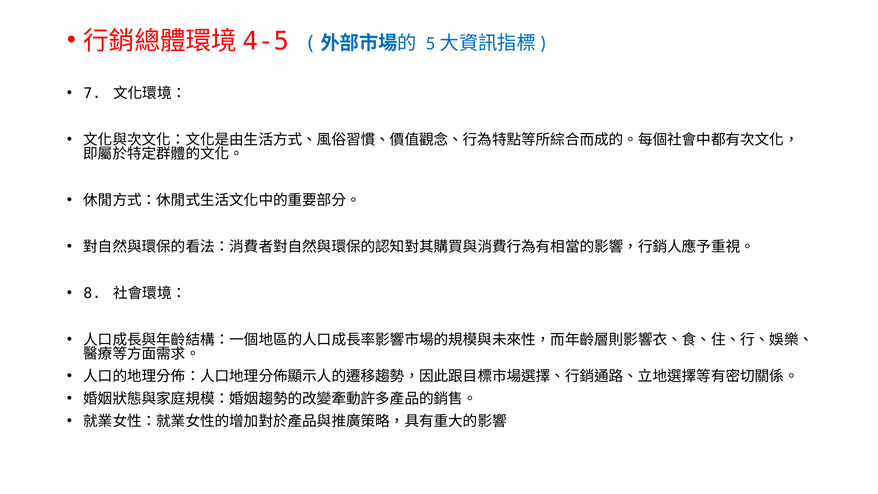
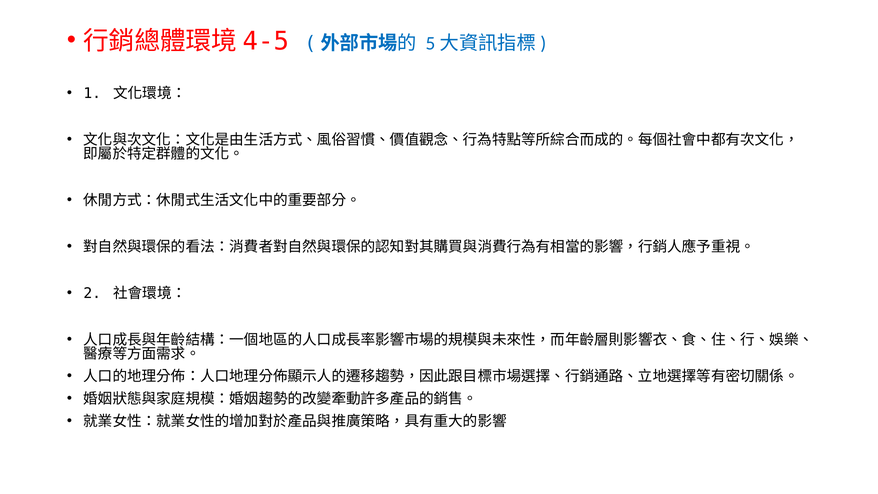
7: 7 -> 1 (92, 93)
8: 8 -> 2 (92, 293)
